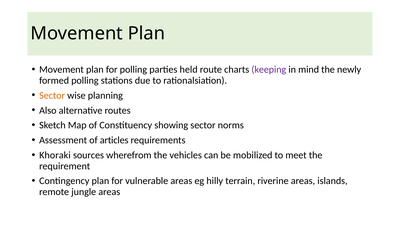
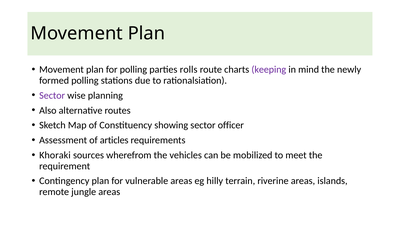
held: held -> rolls (189, 70)
Sector colour: orange -> purple (52, 95)
norms: norms -> officer (231, 125)
